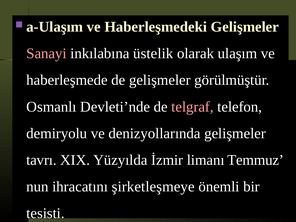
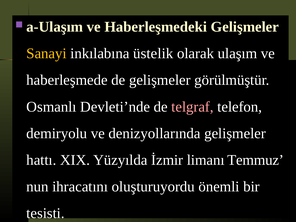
Sanayi colour: pink -> yellow (47, 53)
tavrı: tavrı -> hattı (41, 160)
şirketleşmeye: şirketleşmeye -> oluşturuyordu (153, 187)
